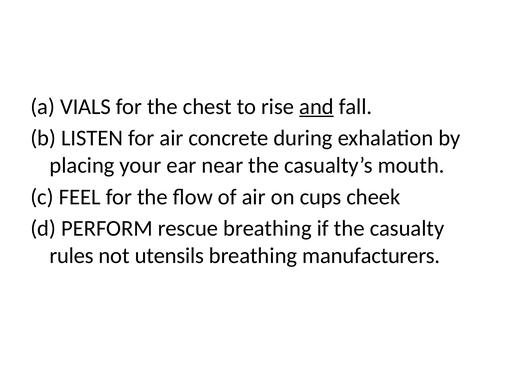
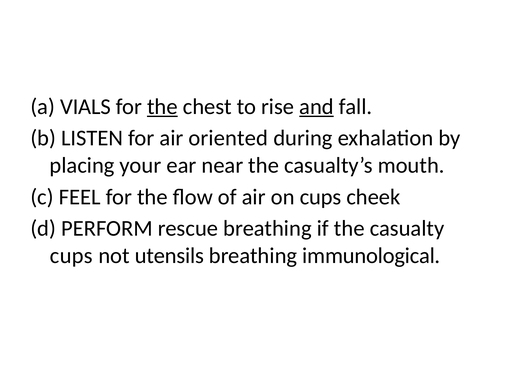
the underline: none -> present (162, 107)
concrete: concrete -> oriented (228, 138)
rules: rules -> cups (71, 256)
manufacturers: manufacturers -> immunological (371, 256)
